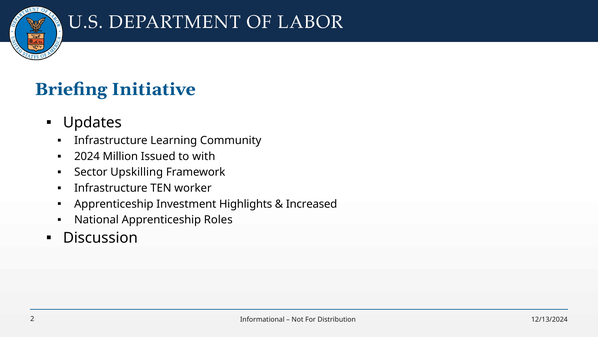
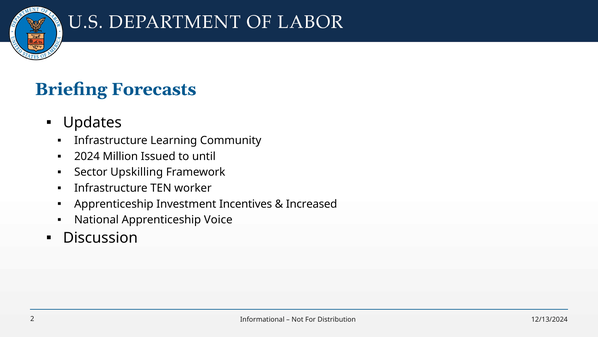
Initiative: Initiative -> Forecasts (154, 89)
with: with -> until (204, 156)
Highlights: Highlights -> Incentives (246, 204)
Roles: Roles -> Voice (218, 220)
